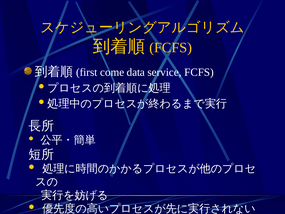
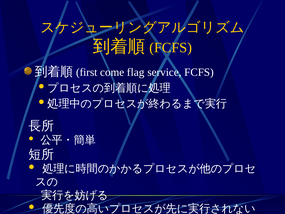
data: data -> flag (136, 72)
